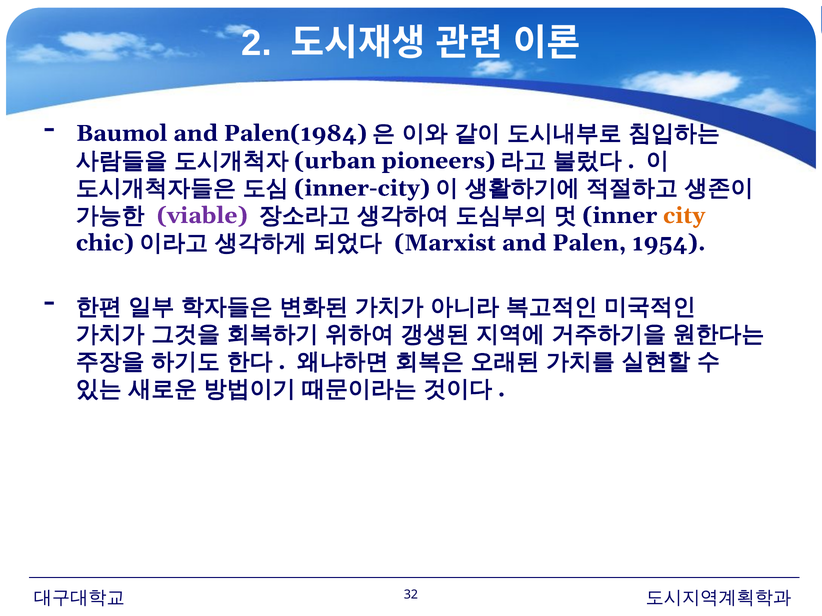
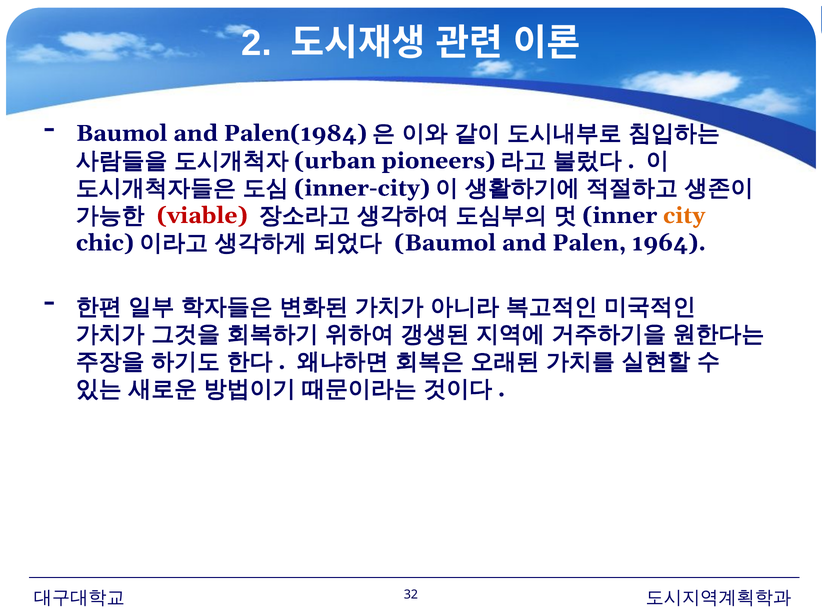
viable colour: purple -> red (202, 216)
Marxist: Marxist -> Baumol (445, 243)
1954: 1954 -> 1964 (669, 243)
